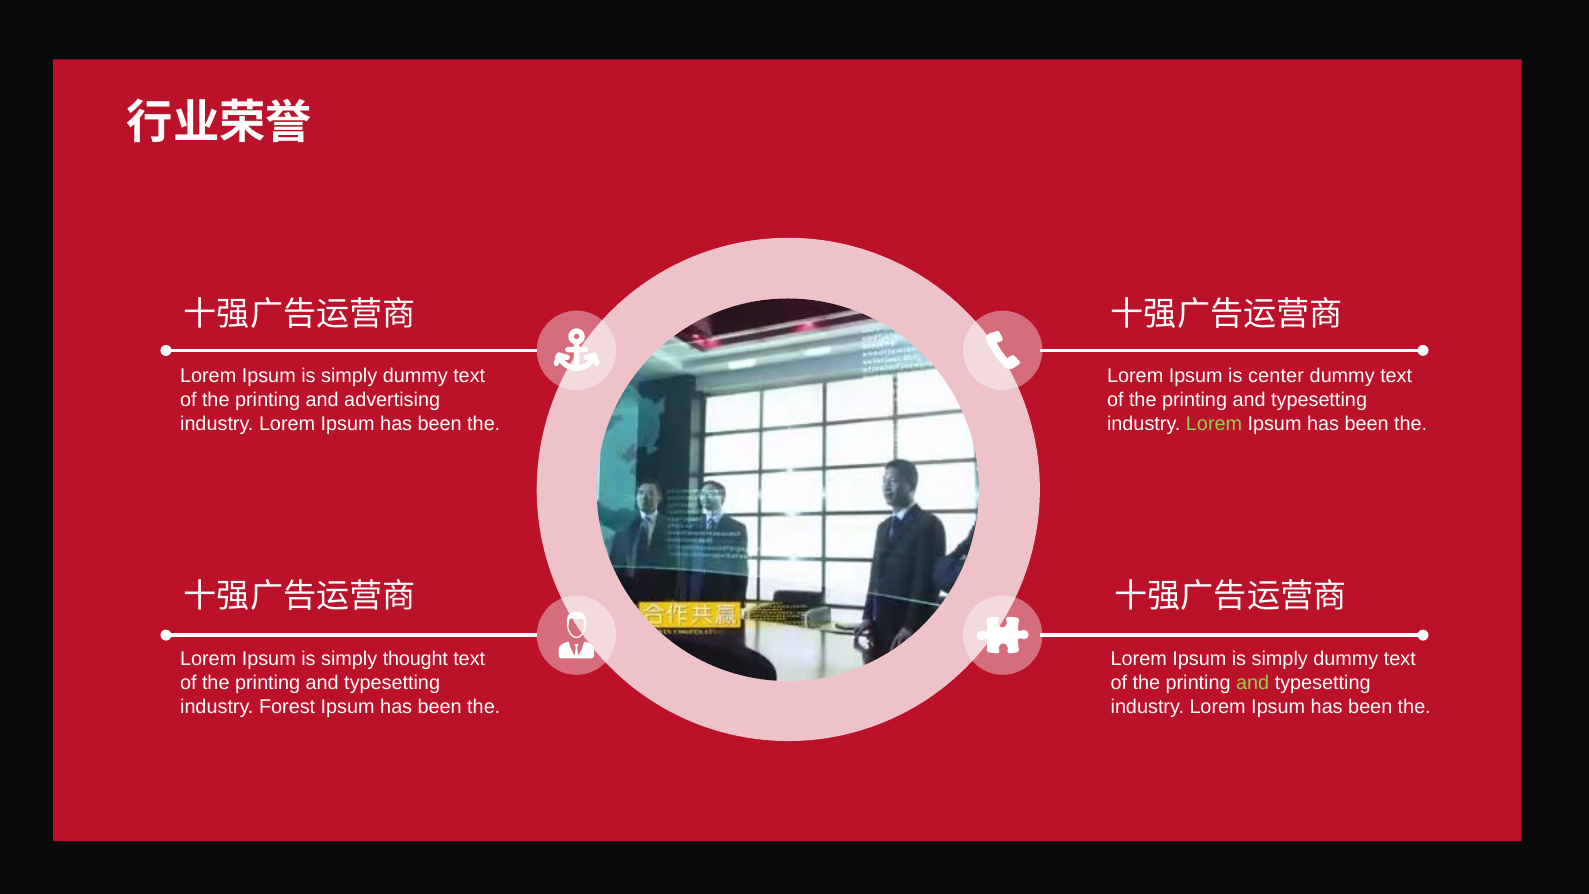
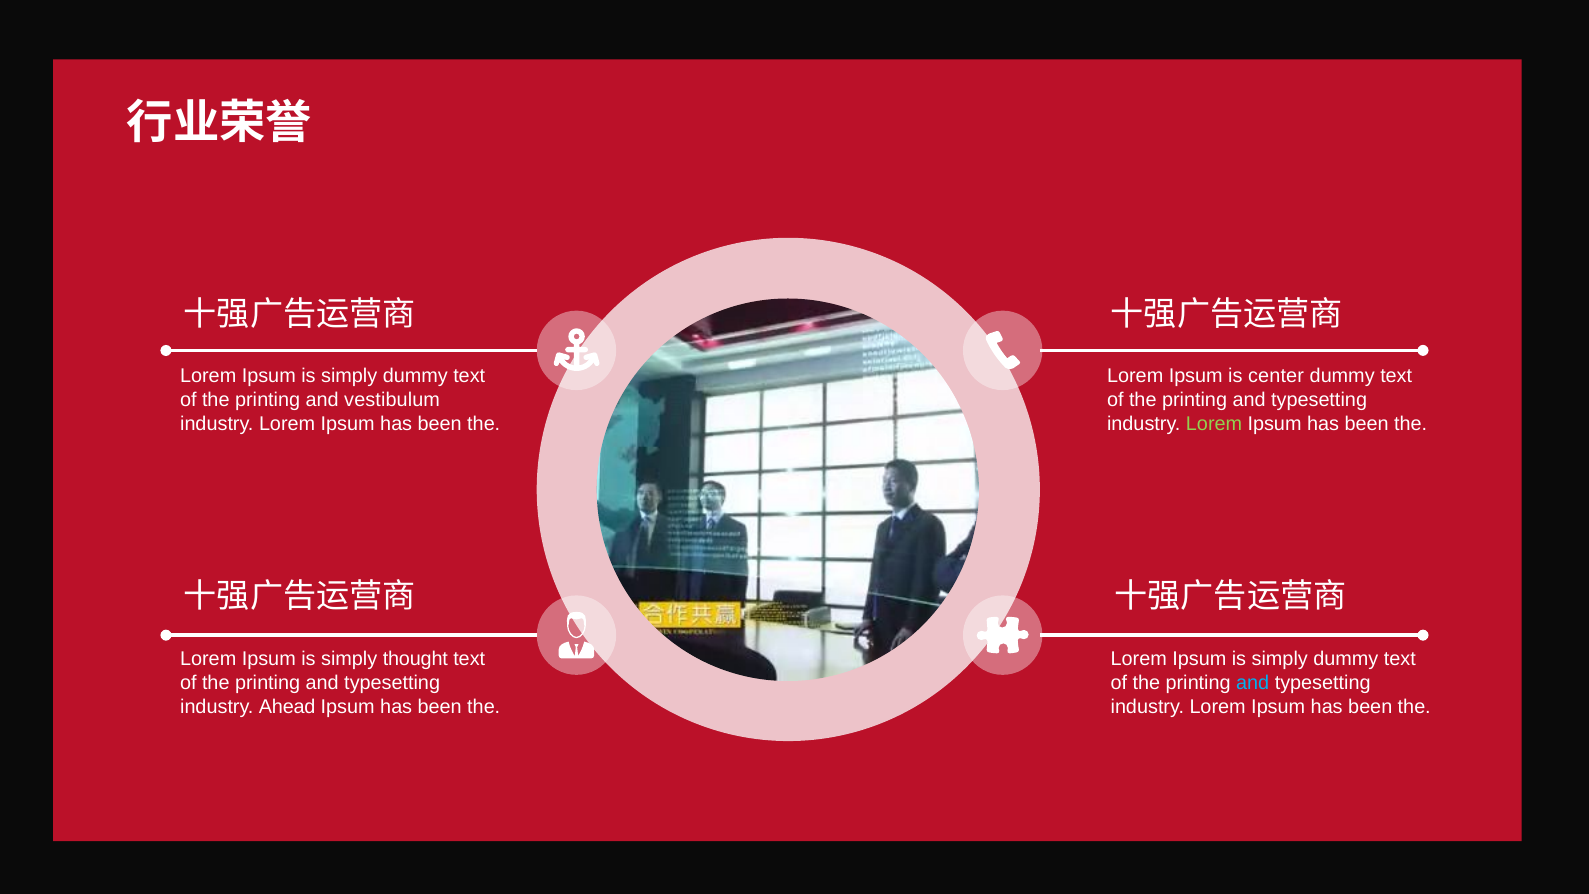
advertising: advertising -> vestibulum (392, 400)
and colour: light green -> light blue (1253, 683)
Forest: Forest -> Ahead (287, 706)
